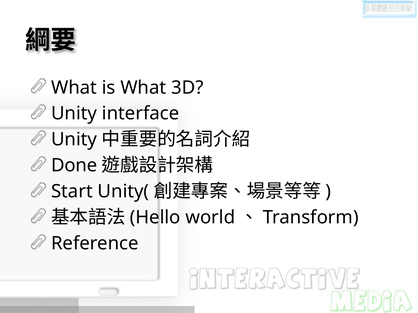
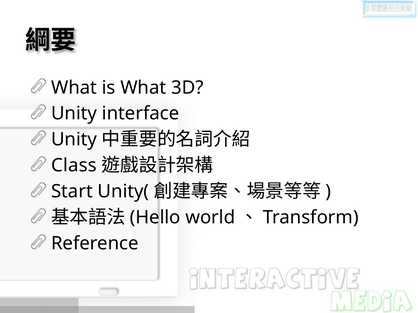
Done: Done -> Class (74, 166)
